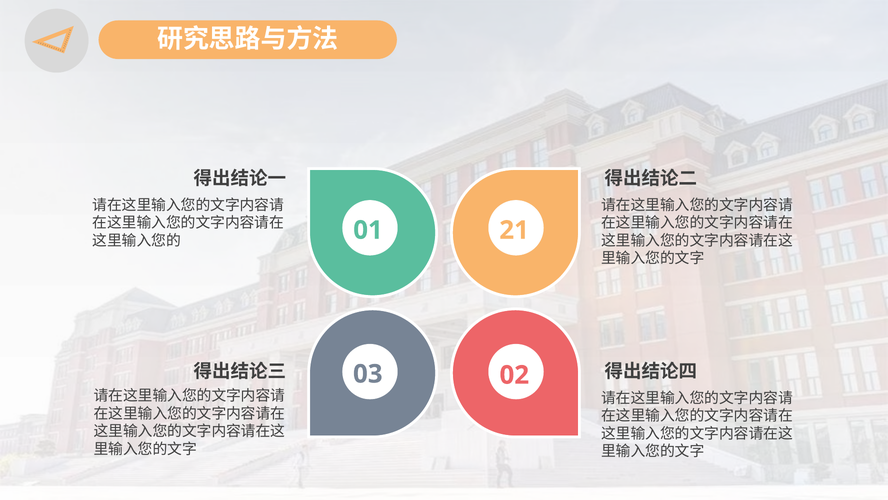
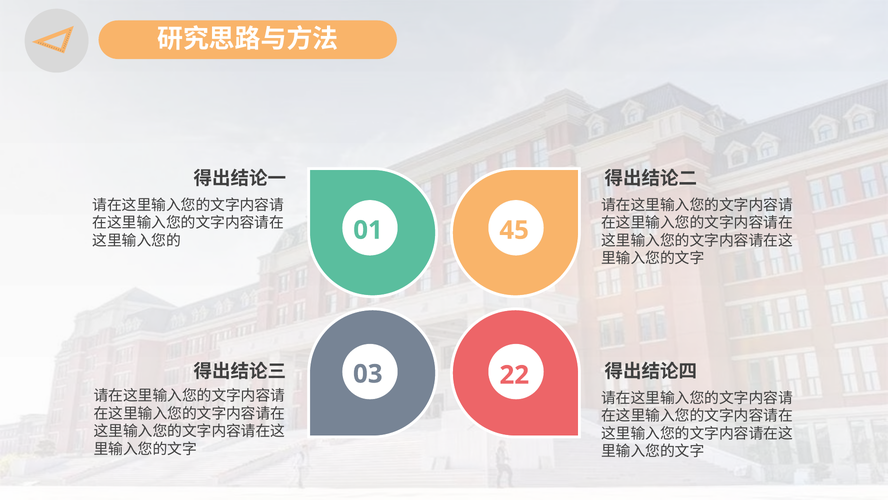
21: 21 -> 45 (514, 230)
02: 02 -> 22 (514, 375)
